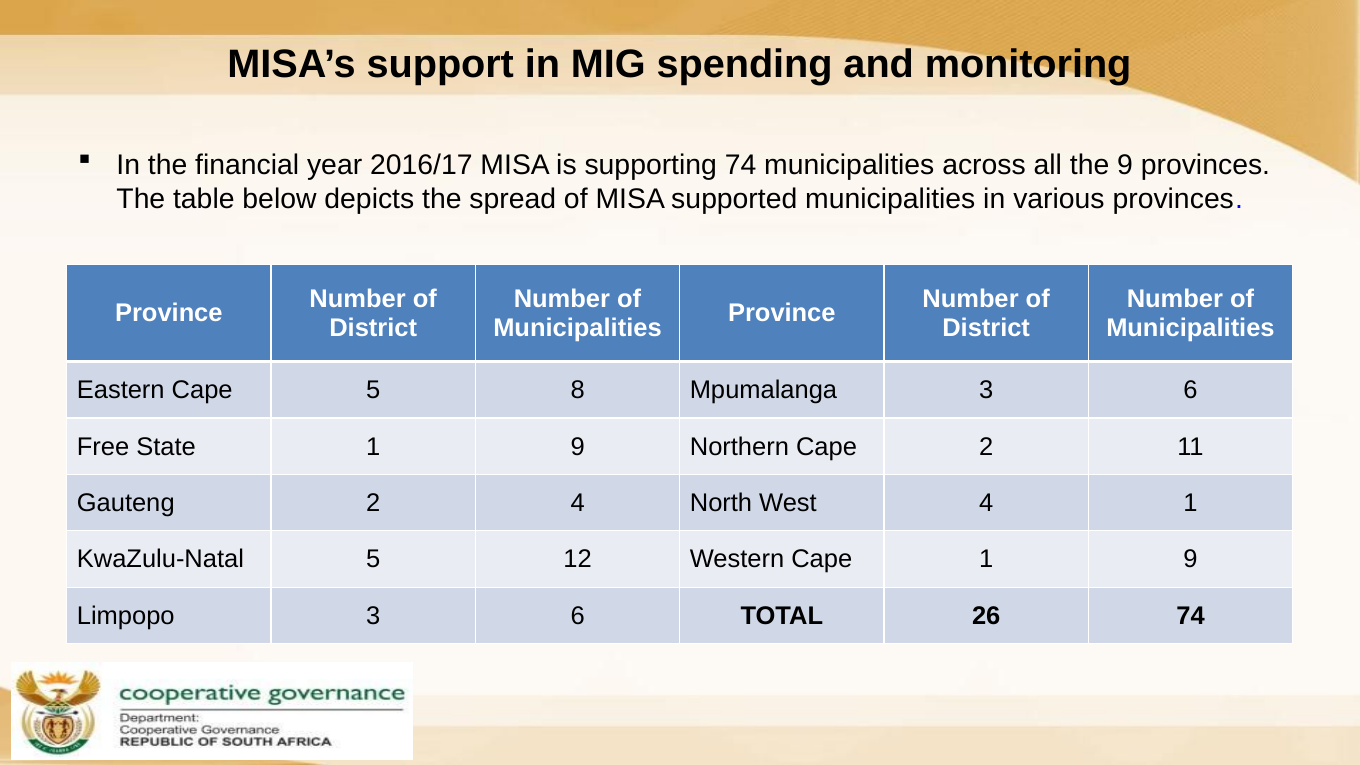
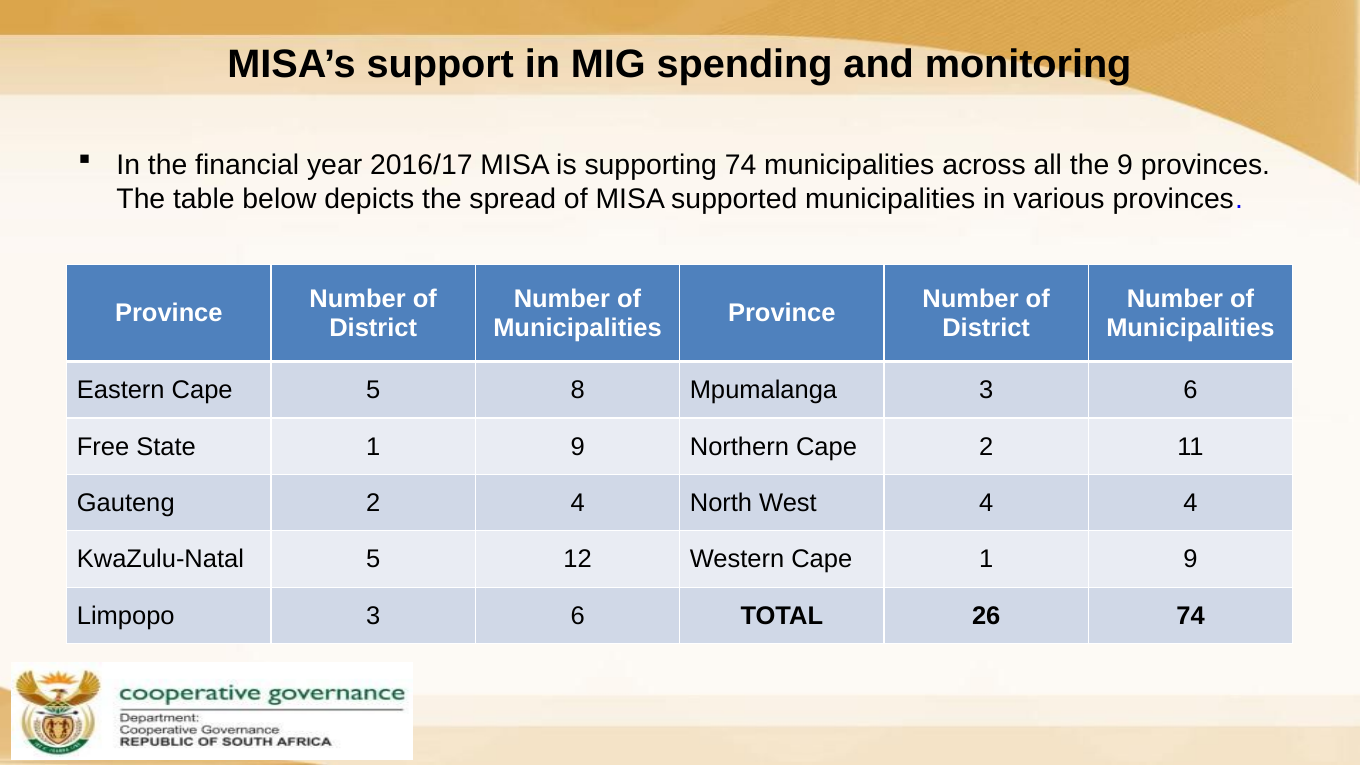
4 1: 1 -> 4 (1191, 503)
